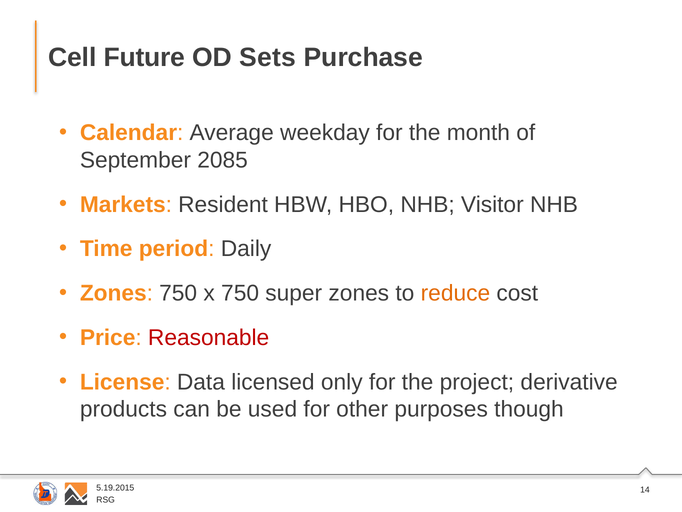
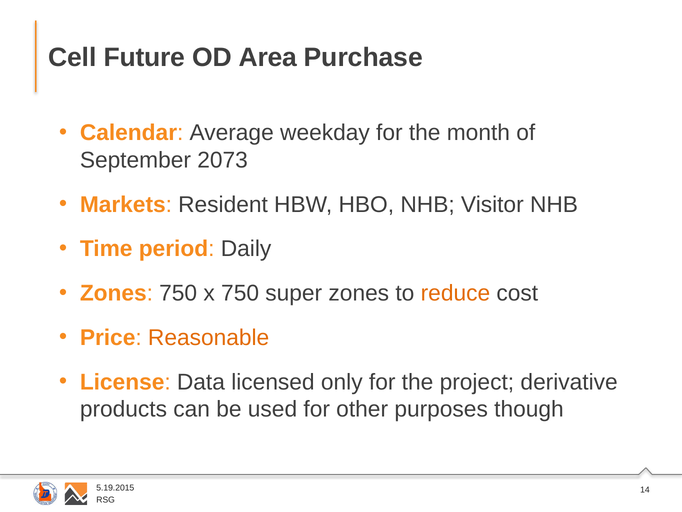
Sets: Sets -> Area (268, 58)
2085: 2085 -> 2073 (223, 160)
Reasonable colour: red -> orange (209, 337)
